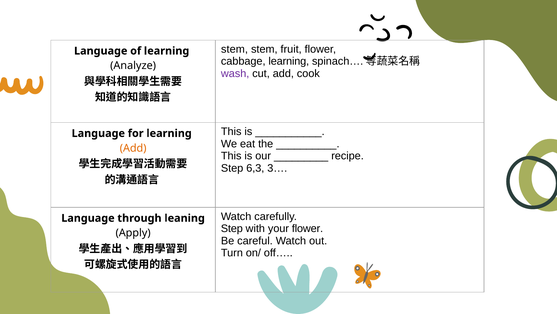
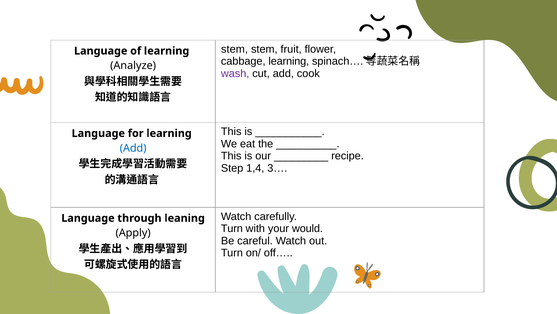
Add colour: orange -> blue (133, 148)
6,3: 6,3 -> 1,4 (255, 168)
Step: Step -> Turn (232, 228)
your flower: flower -> would (307, 228)
